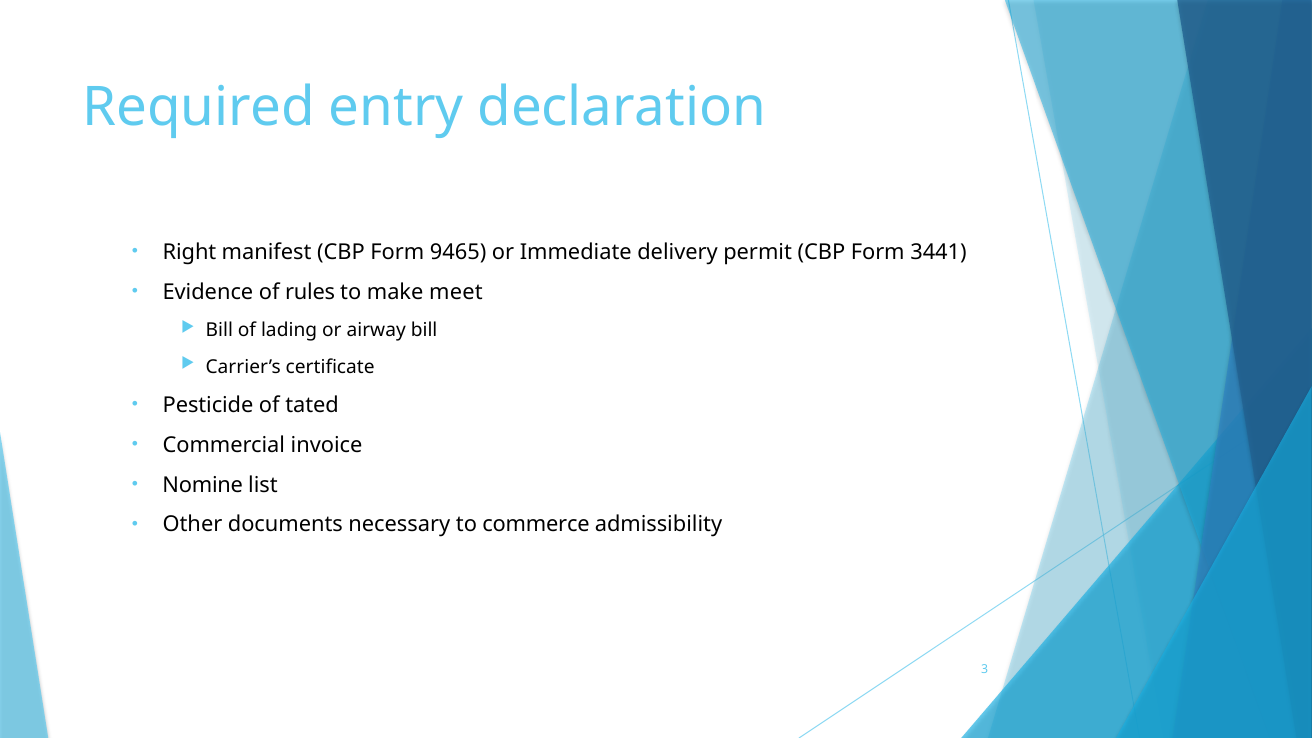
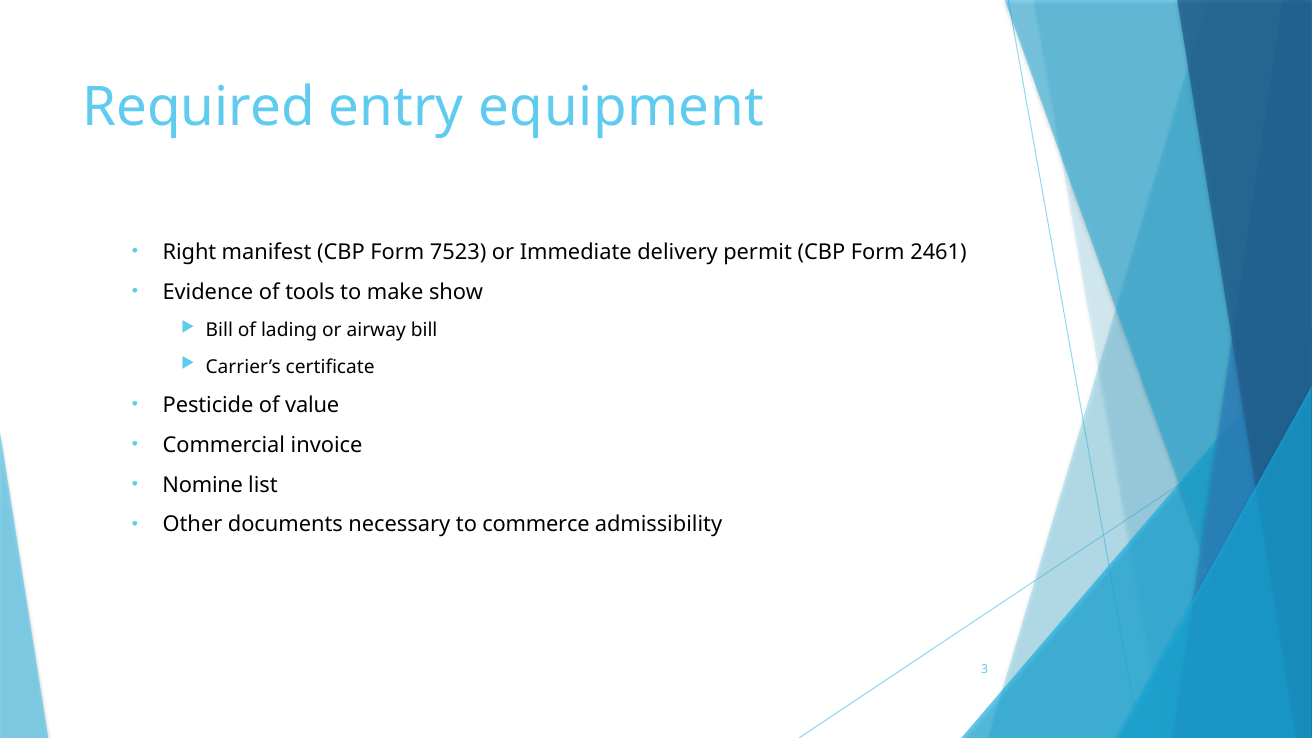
declaration: declaration -> equipment (621, 107)
9465: 9465 -> 7523 (458, 252)
3441: 3441 -> 2461 (939, 252)
rules: rules -> tools (310, 292)
meet: meet -> show (456, 292)
tated: tated -> value (312, 405)
